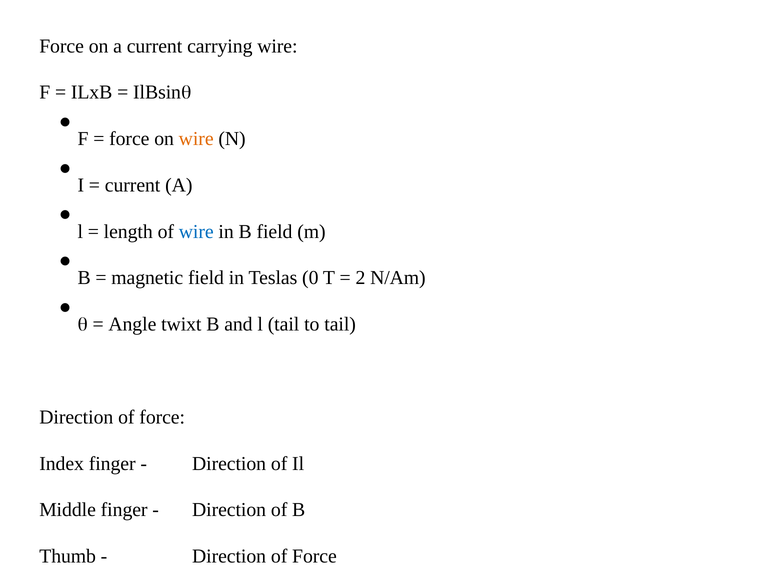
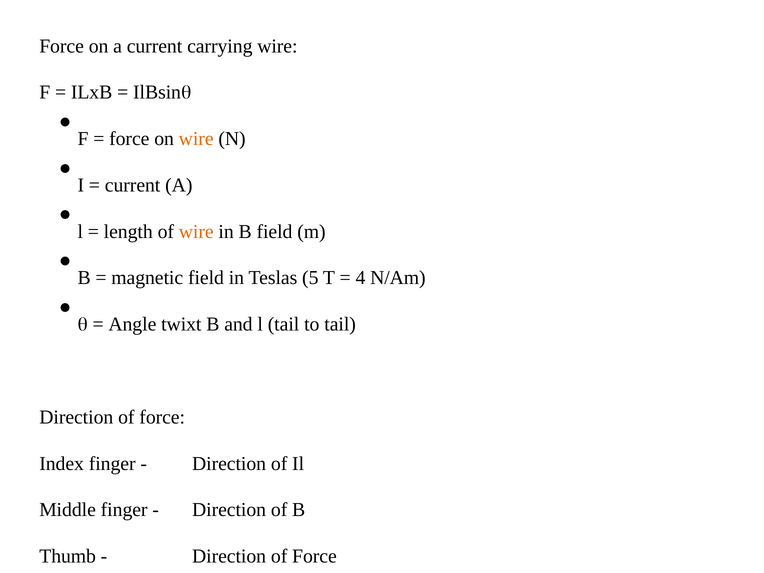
wire colour: blue -> orange (196, 232)
0: 0 -> 5 (310, 278)
2: 2 -> 4 (360, 278)
